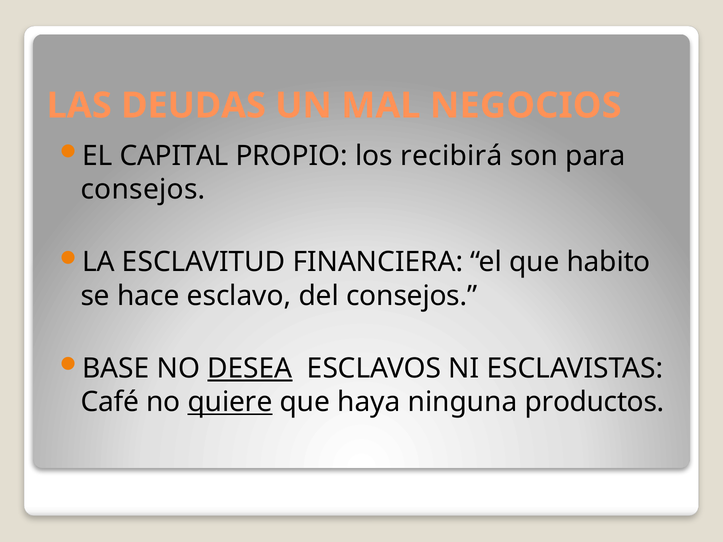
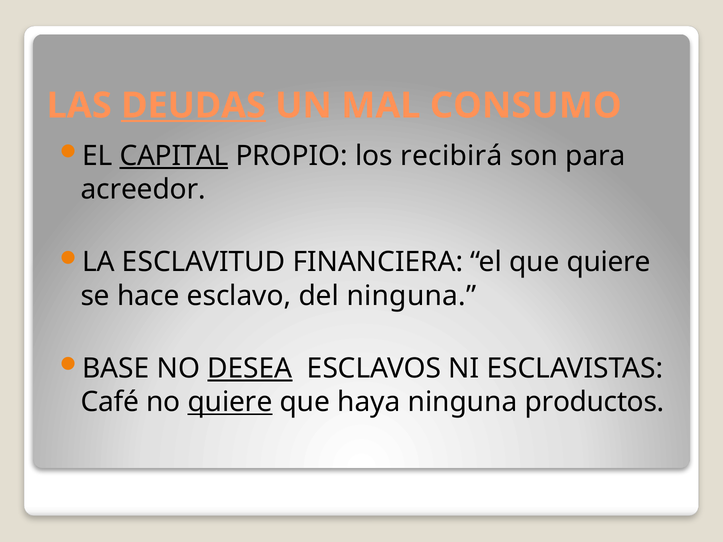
DEUDAS underline: none -> present (194, 106)
NEGOCIOS: NEGOCIOS -> CONSUMO (526, 106)
CAPITAL underline: none -> present (174, 156)
consejos: consejos -> acreedor (143, 190)
que habito: habito -> quiere (609, 262)
del consejos: consejos -> ninguna (411, 296)
